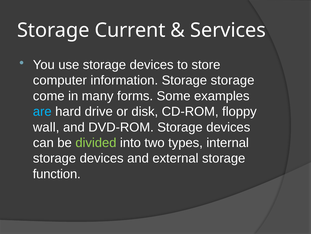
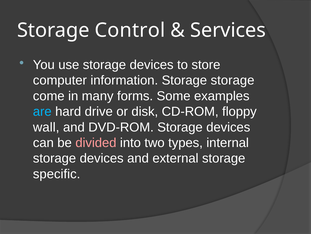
Current: Current -> Control (130, 30)
divided colour: light green -> pink (96, 142)
function: function -> specific (57, 173)
